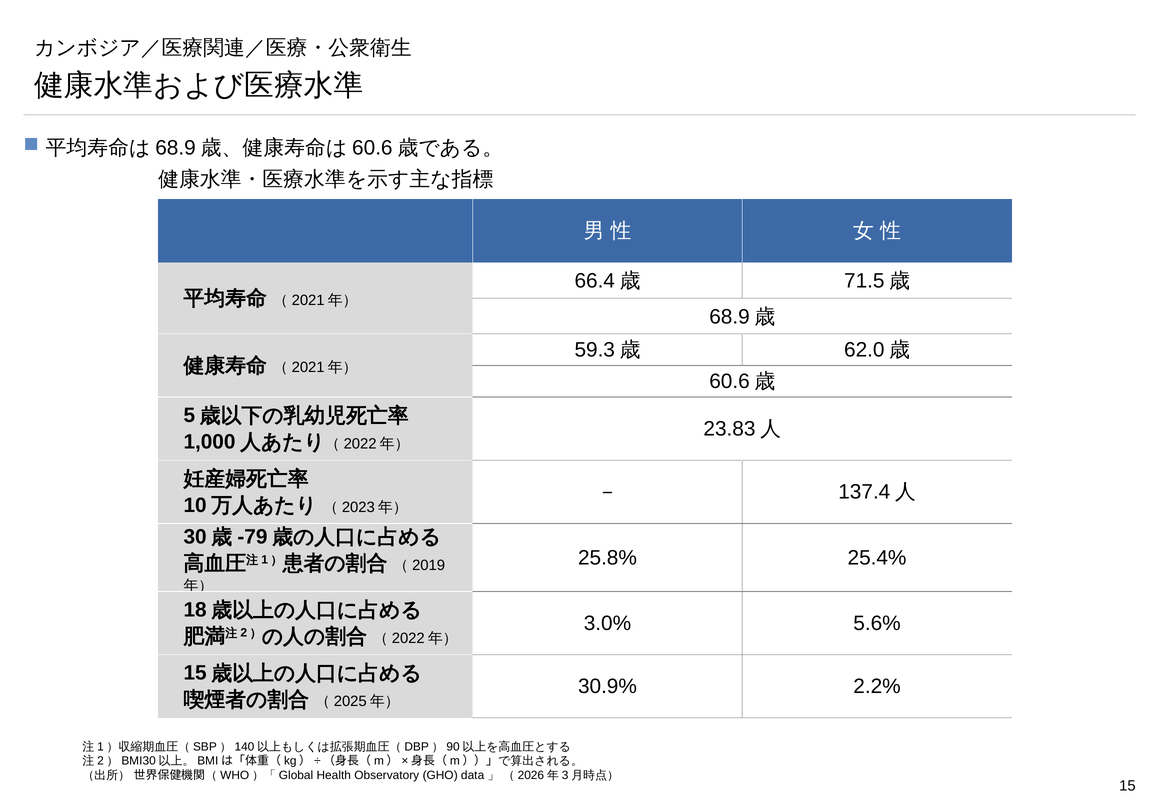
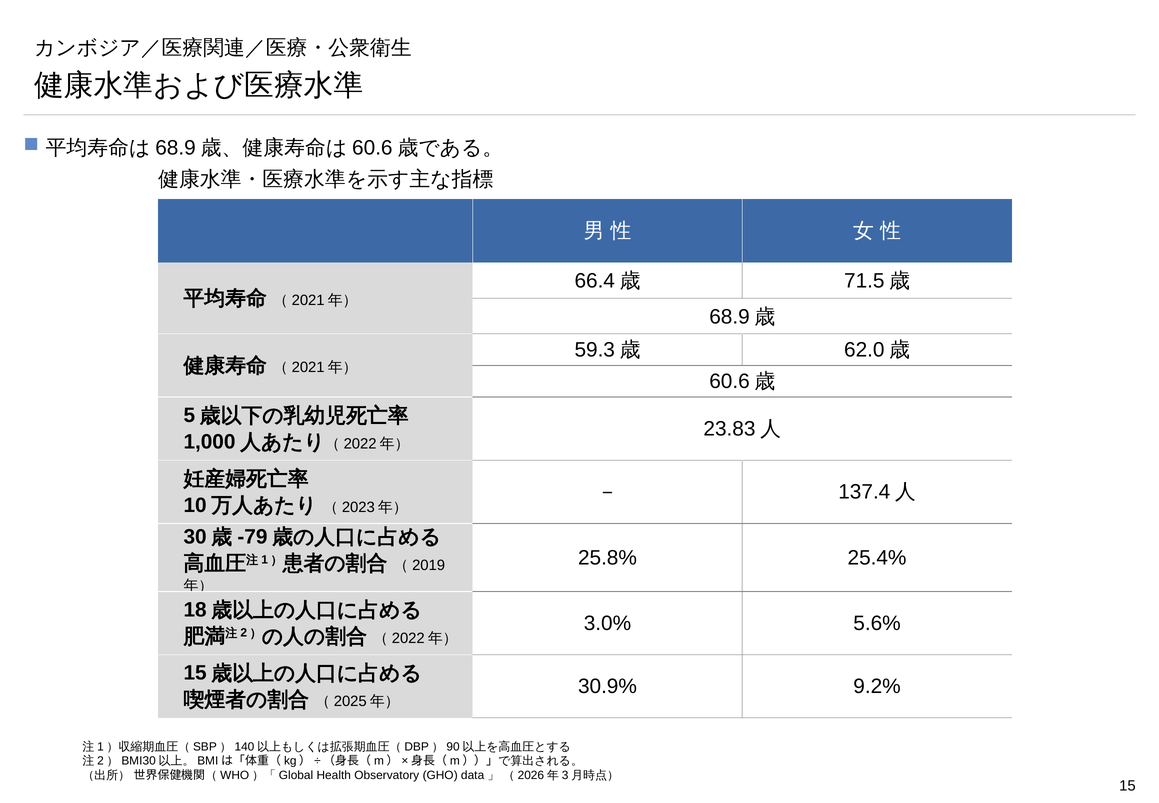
2.2%: 2.2% -> 9.2% (877, 686)
